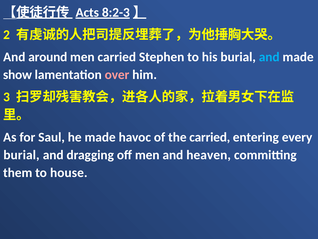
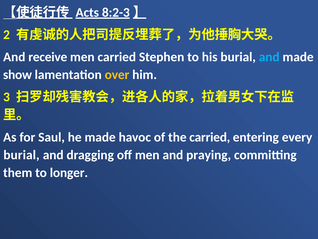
around: around -> receive (48, 57)
over colour: pink -> yellow (117, 75)
heaven: heaven -> praying (209, 155)
house: house -> longer (69, 172)
